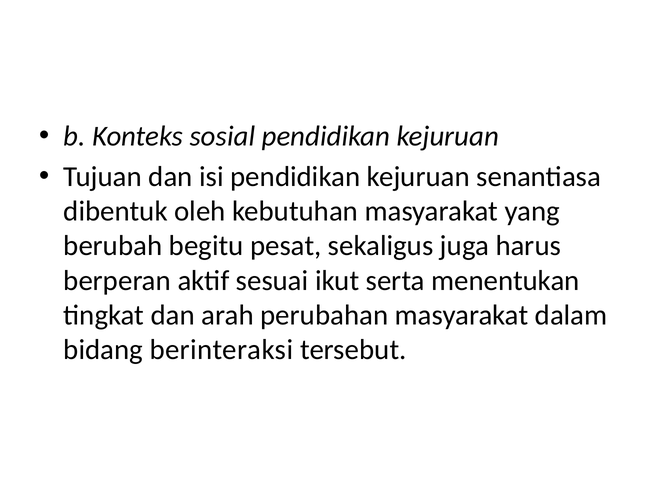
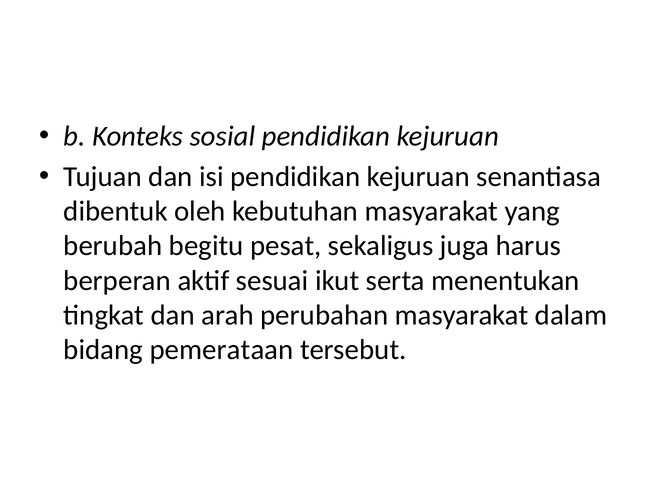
berinteraksi: berinteraksi -> pemerataan (222, 350)
